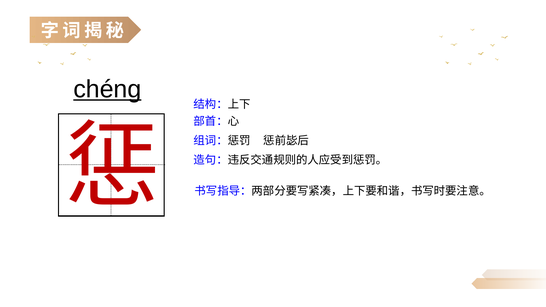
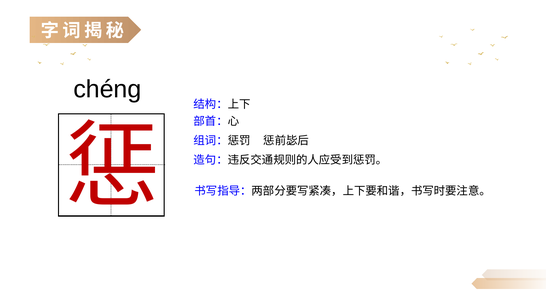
chéng underline: present -> none (107, 89)
